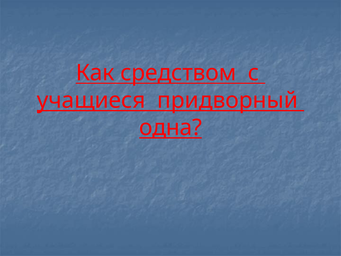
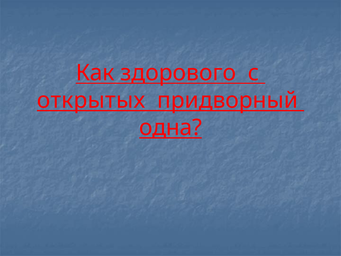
средством: средством -> здорового (178, 73)
учащиеся: учащиеся -> открытых (91, 100)
